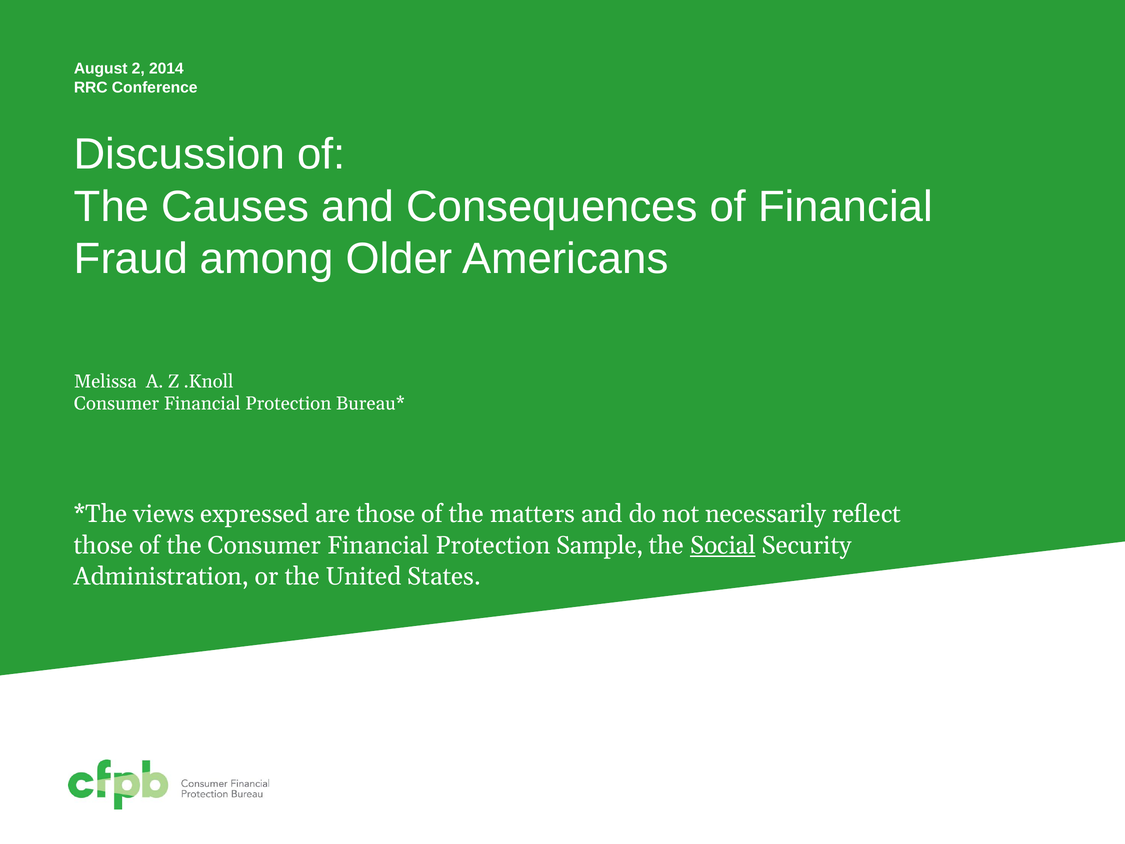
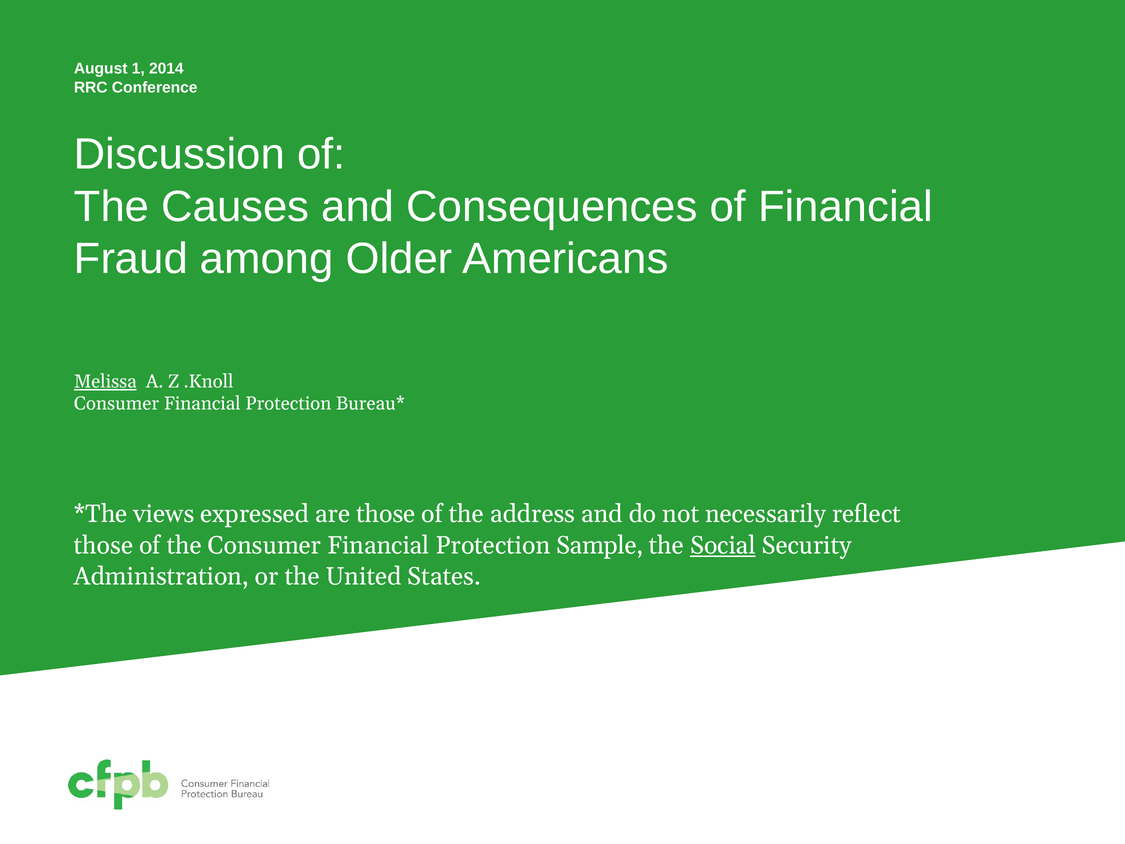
2: 2 -> 1 (138, 69)
Melissa underline: none -> present (105, 382)
matters: matters -> address (533, 514)
